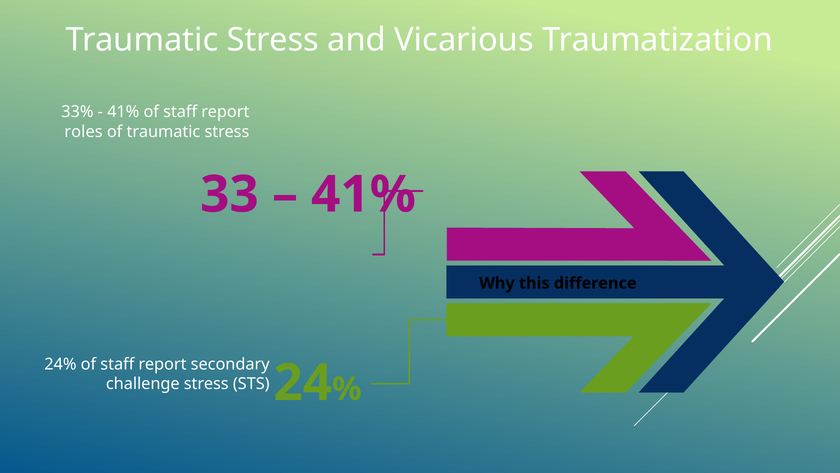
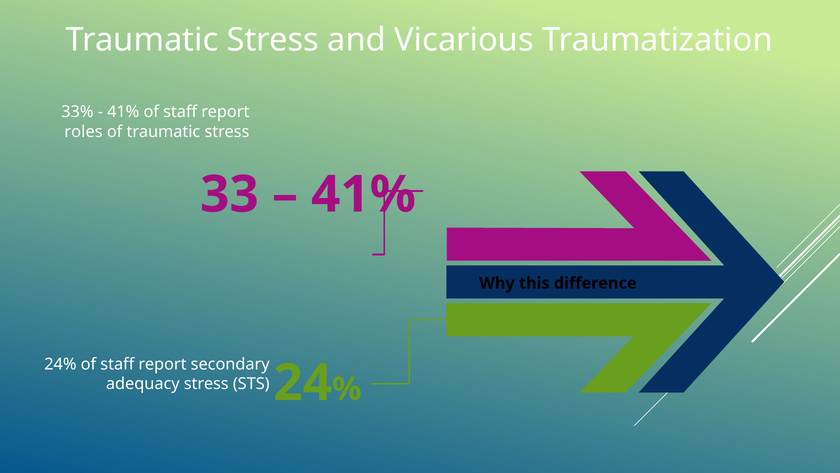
challenge: challenge -> adequacy (143, 383)
